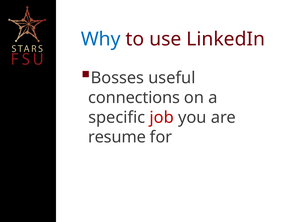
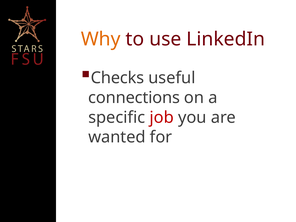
Why colour: blue -> orange (101, 39)
Bosses: Bosses -> Checks (117, 78)
resume: resume -> wanted (117, 137)
